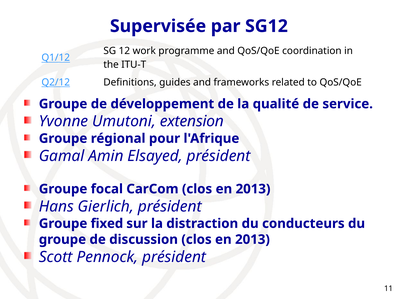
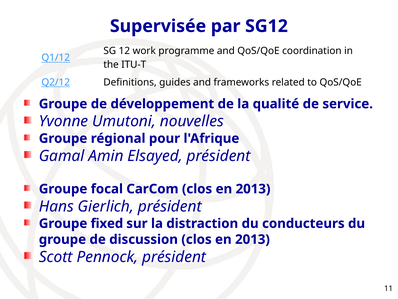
extension: extension -> nouvelles (192, 121)
